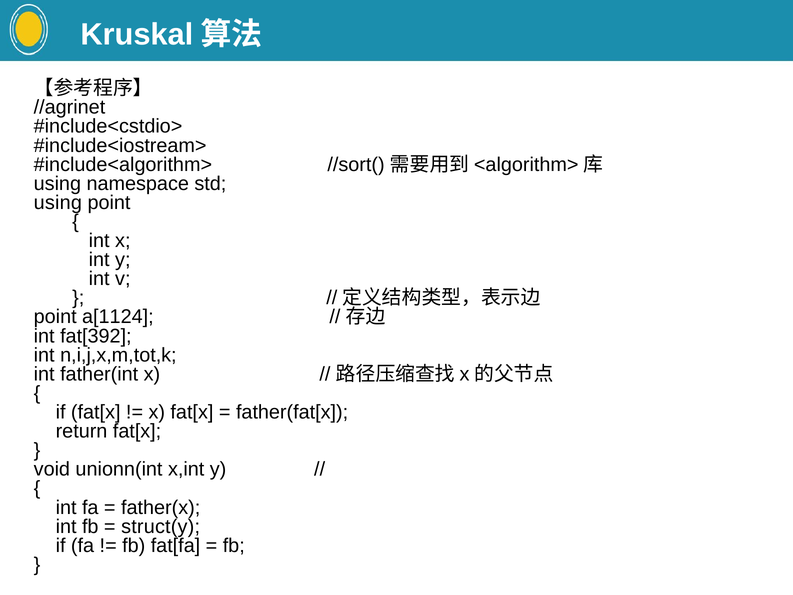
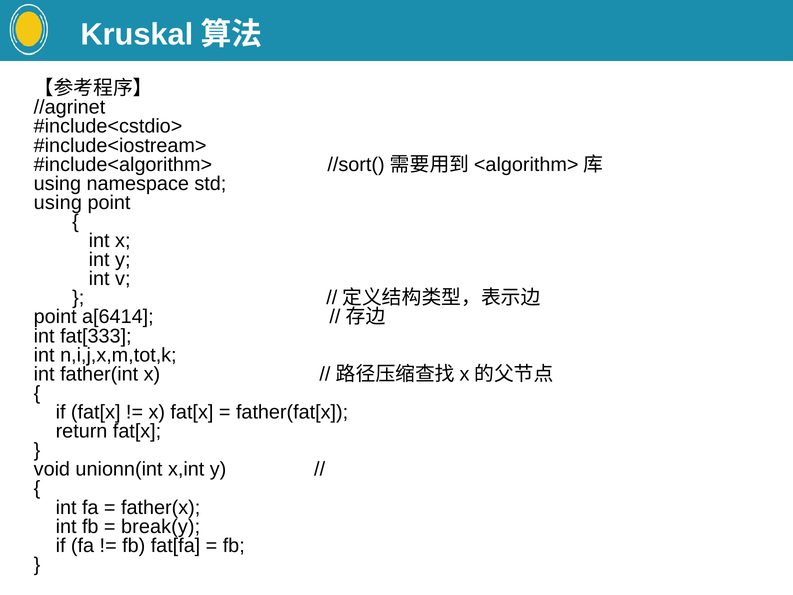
a[1124: a[1124 -> a[6414 (118, 317)
fat[392: fat[392 -> fat[333 (96, 336)
struct(y: struct(y -> break(y (161, 526)
